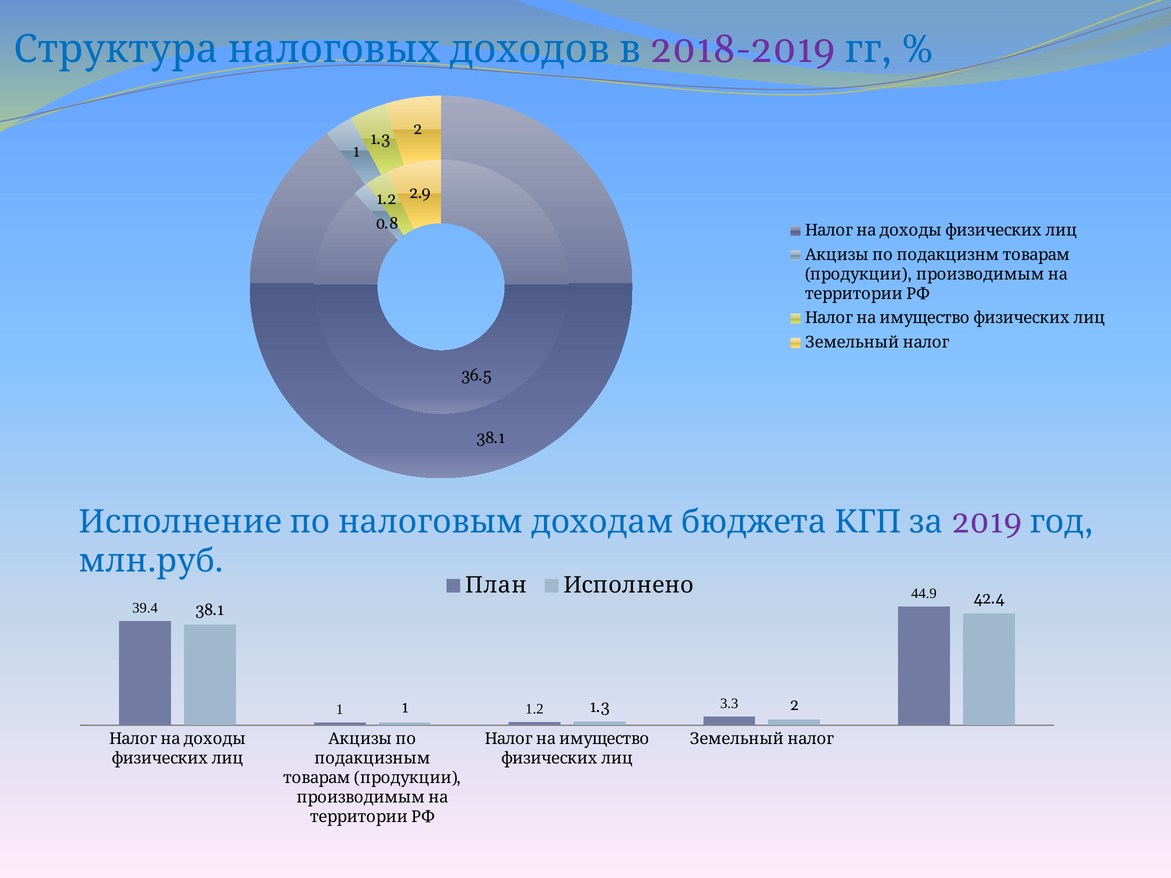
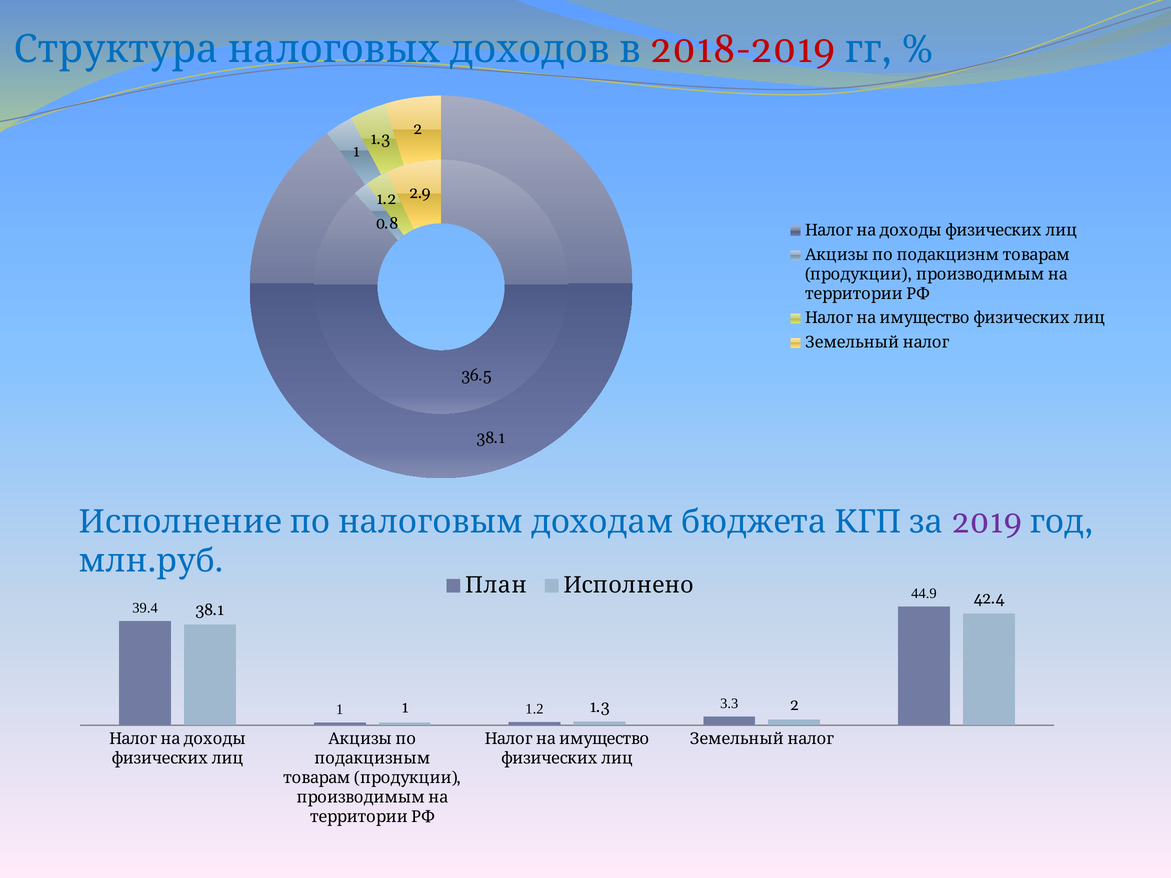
2018-2019 colour: purple -> red (743, 50)
